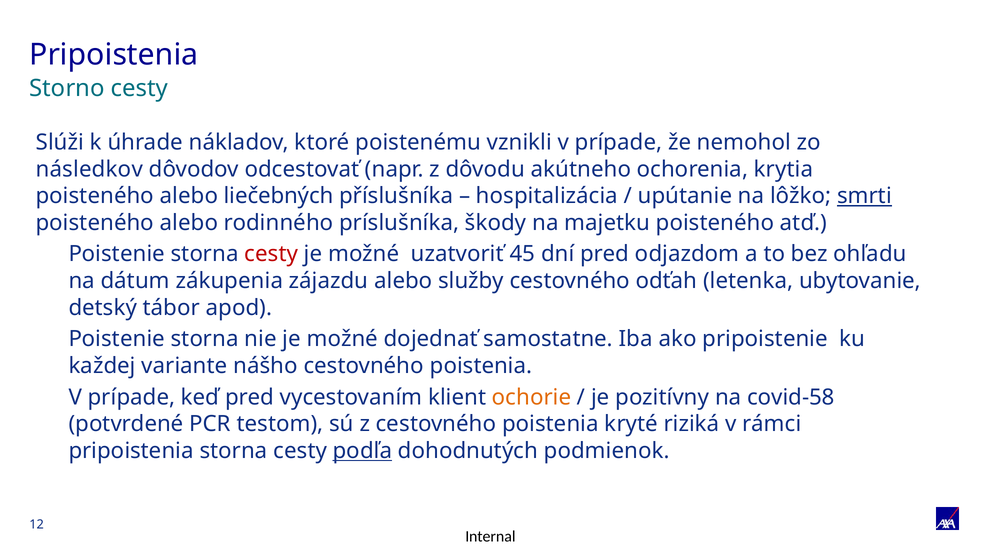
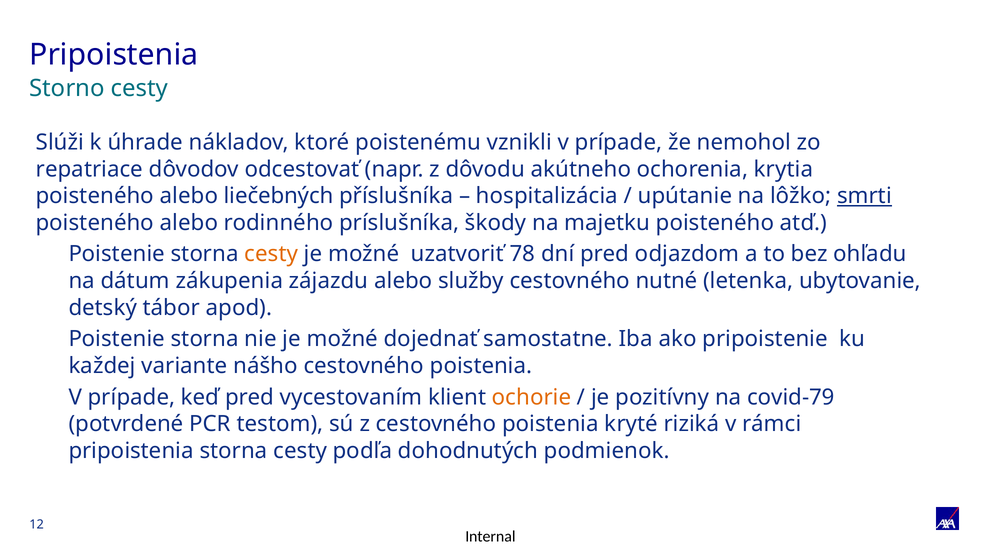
následkov: následkov -> repatriace (89, 169)
cesty colour: red -> orange (271, 254)
45: 45 -> 78 (522, 254)
odťah: odťah -> nutné (667, 281)
covid-58: covid-58 -> covid-79 (791, 397)
podľa underline: present -> none (362, 451)
